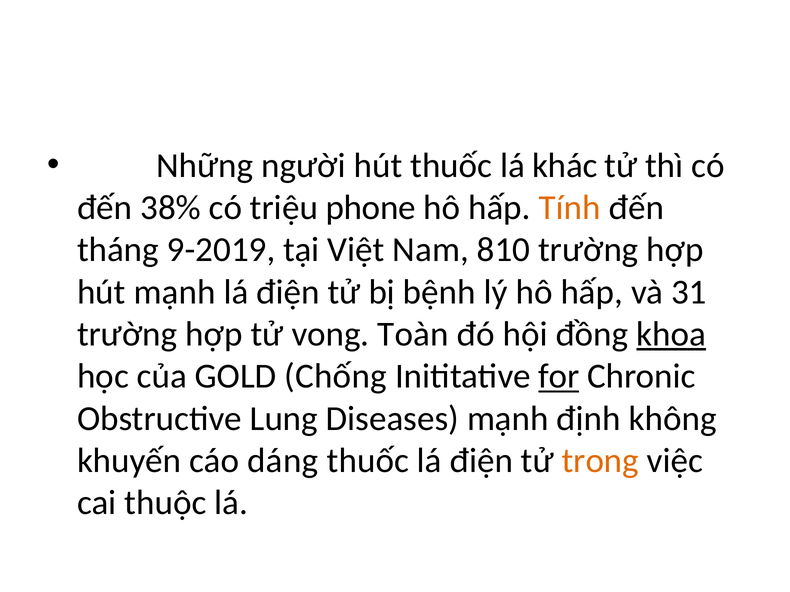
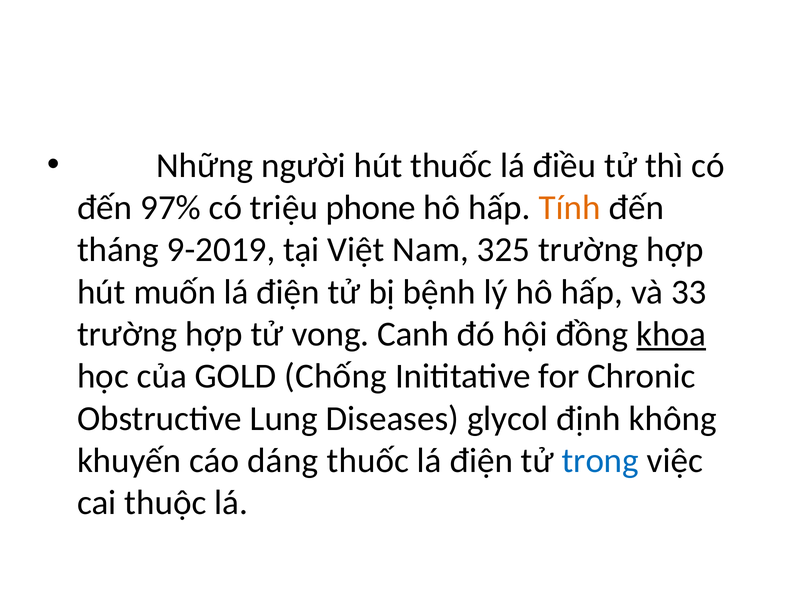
khác: khác -> điều (565, 166)
38%: 38% -> 97% (171, 208)
810: 810 -> 325 (503, 250)
hút mạnh: mạnh -> muốn (175, 292)
31: 31 -> 33 (689, 292)
Toàn: Toàn -> Canh (413, 334)
for underline: present -> none (559, 377)
Diseases mạnh: mạnh -> glycol (508, 419)
trong colour: orange -> blue (600, 461)
